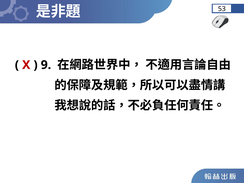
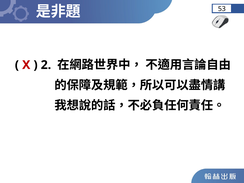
9: 9 -> 2 (46, 65)
